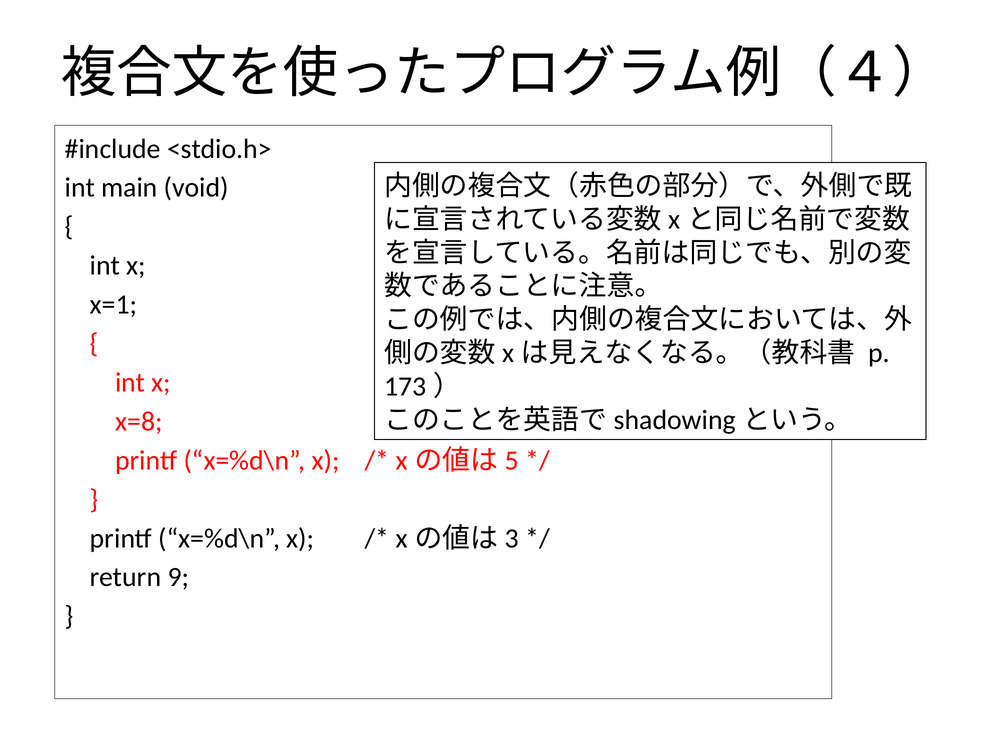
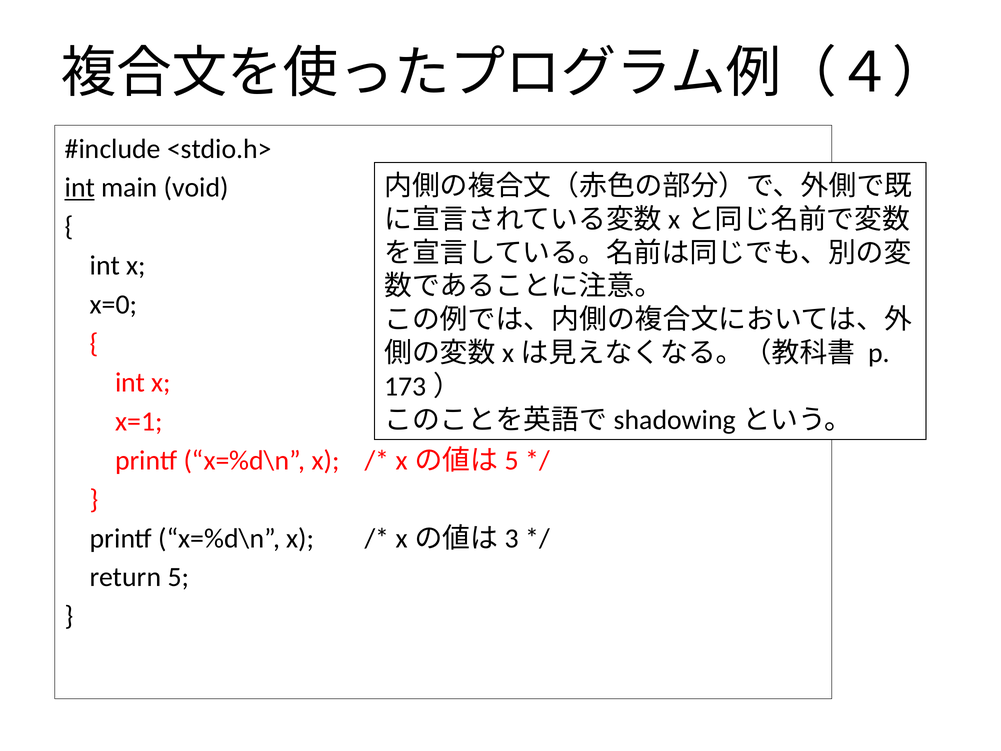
int underline: none -> present (80, 188)
x=1: x=1 -> x=0 (114, 305)
x=8: x=8 -> x=1 (139, 421)
9: 9 -> 5 (178, 577)
